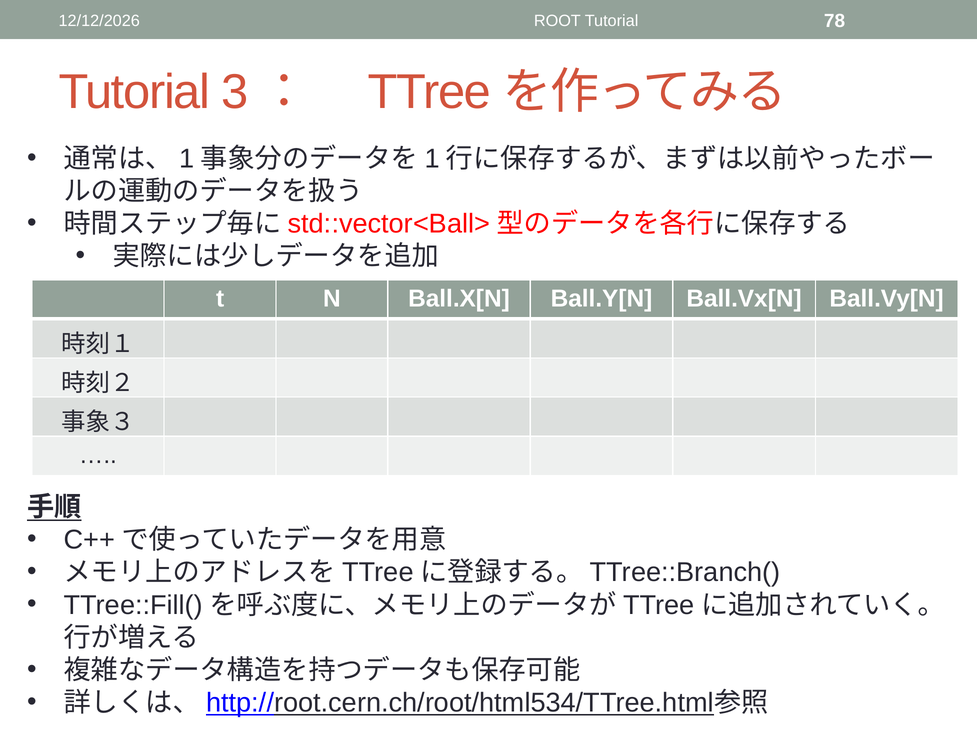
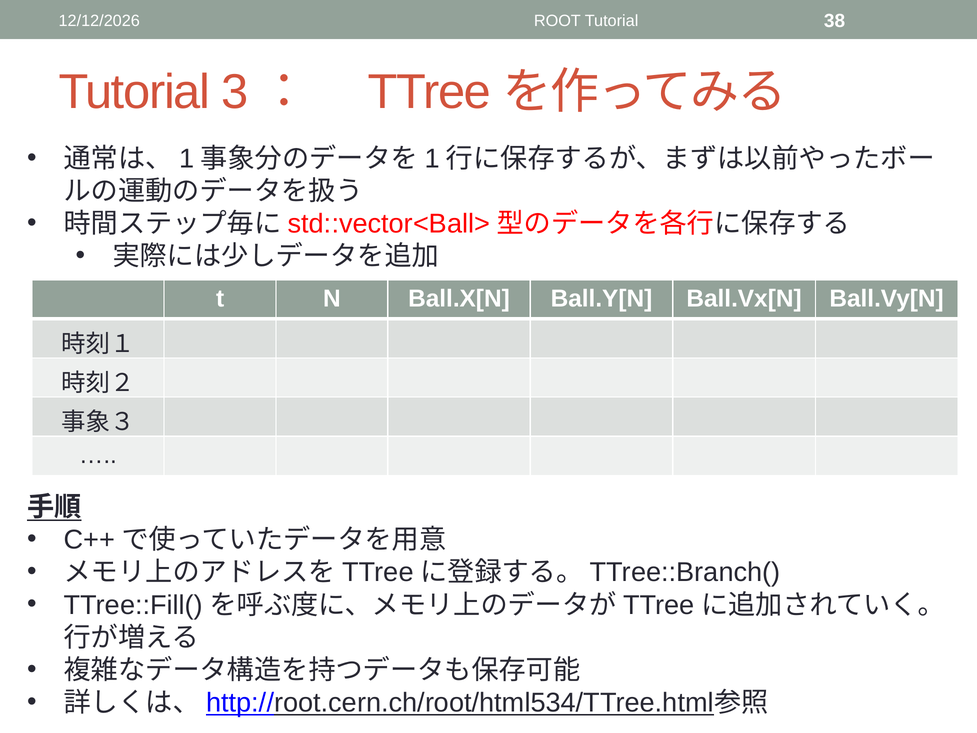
78: 78 -> 38 (835, 21)
